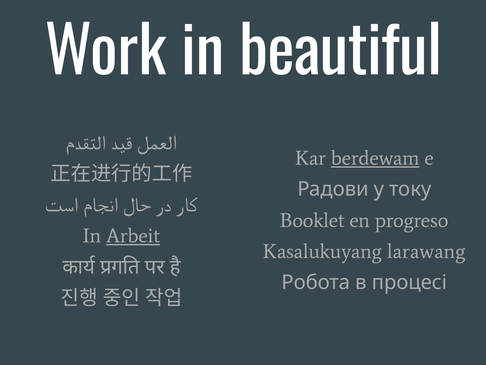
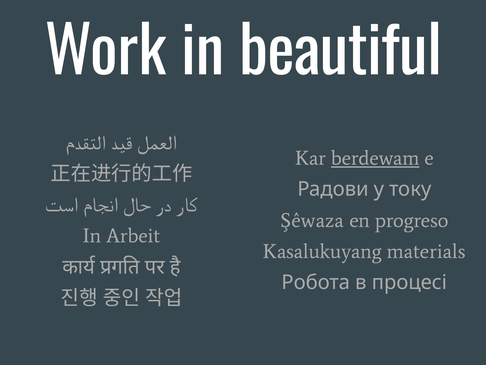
Booklet: Booklet -> Şêwaza (312, 220)
Arbeit underline: present -> none (133, 236)
larawang: larawang -> materials (426, 251)
